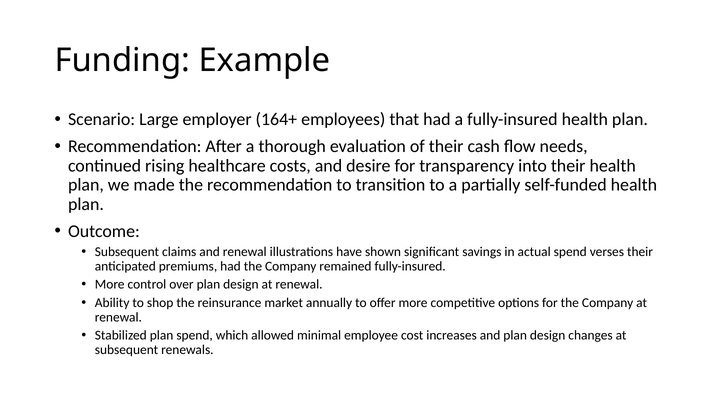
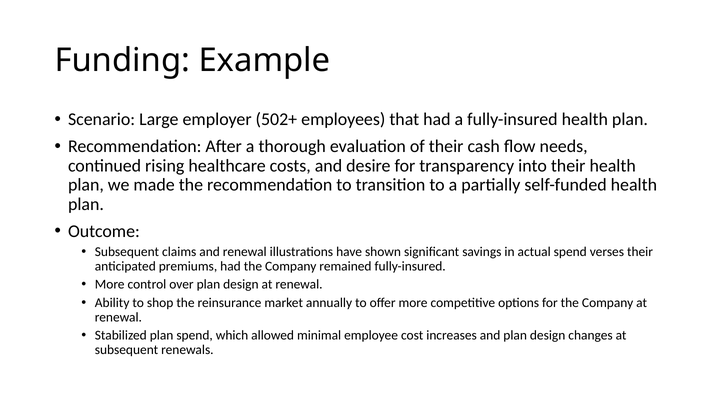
164+: 164+ -> 502+ (276, 119)
